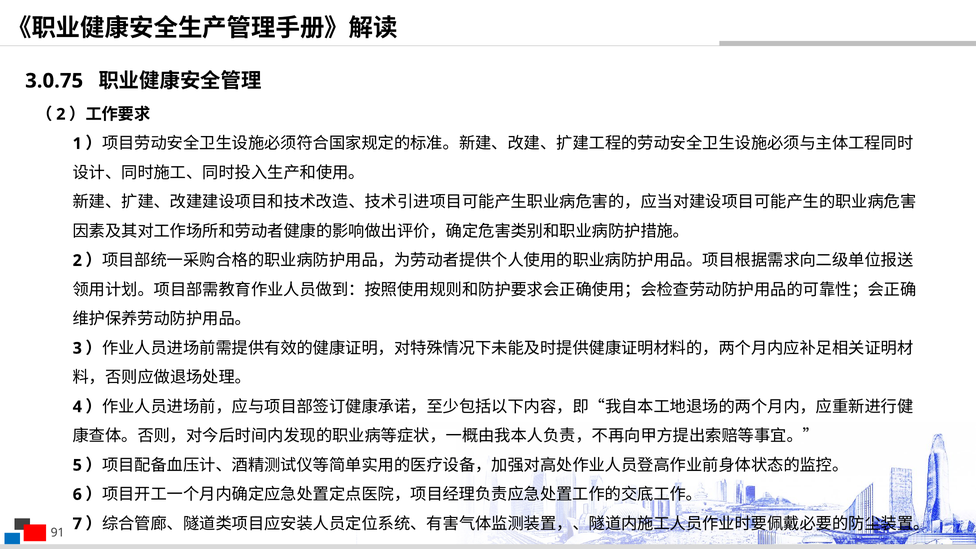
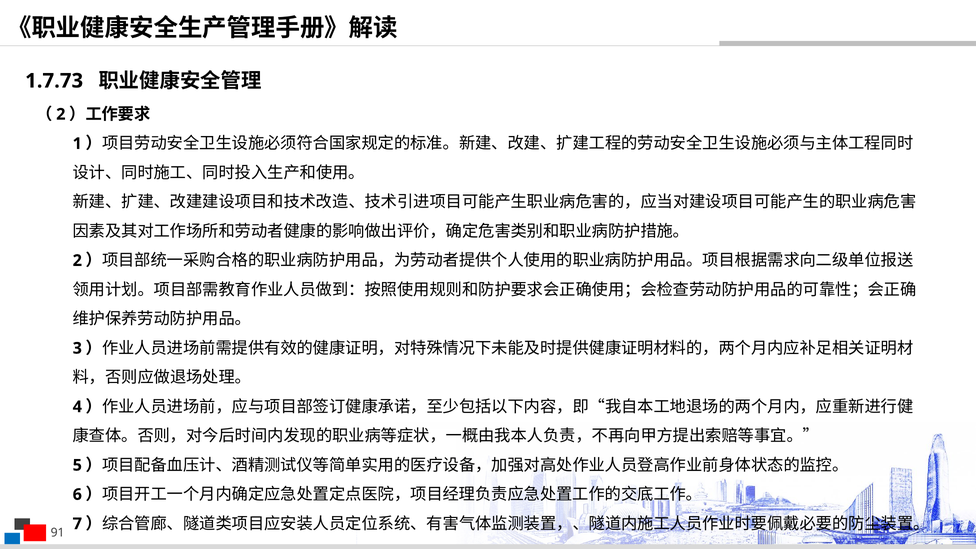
3.0.75: 3.0.75 -> 1.7.73 (54, 81)
